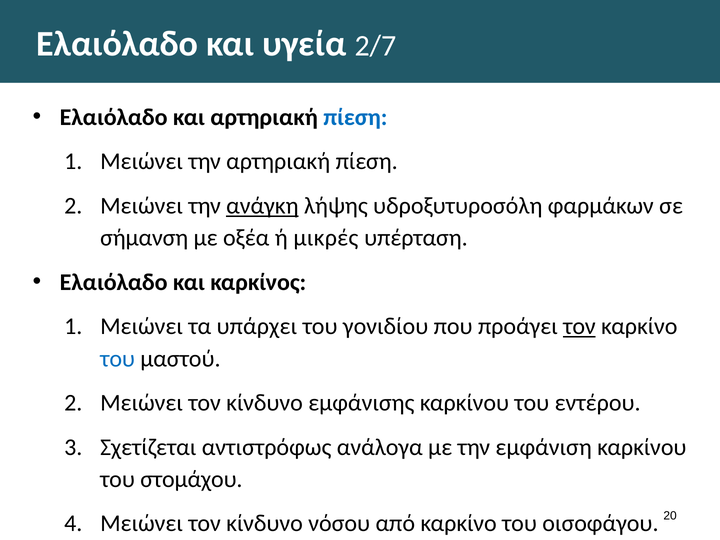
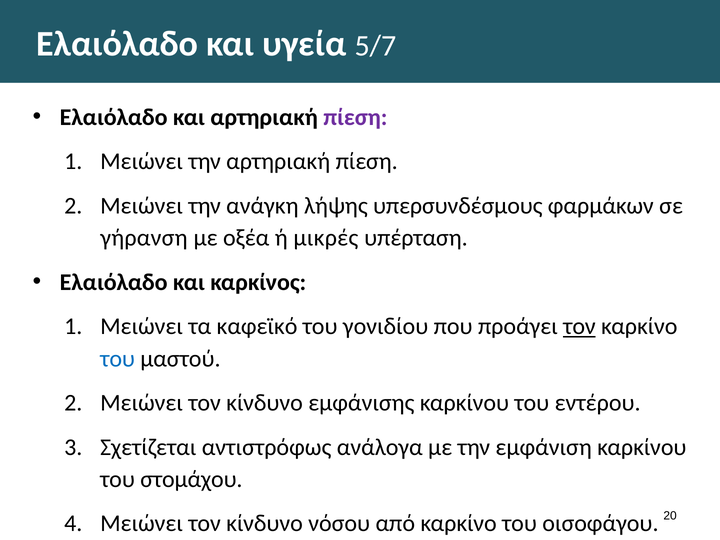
2/7: 2/7 -> 5/7 (376, 46)
πίεση colour: blue -> purple (355, 117)
ανάγκη underline: present -> none (262, 206)
υδροξυτυροσόλη: υδροξυτυροσόλη -> υπερσυνδέσμους (458, 206)
σήμανση: σήμανση -> γήρανση (144, 238)
υπάρχει: υπάρχει -> καφεϊκό (257, 326)
